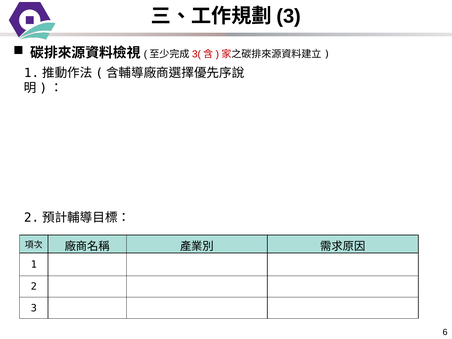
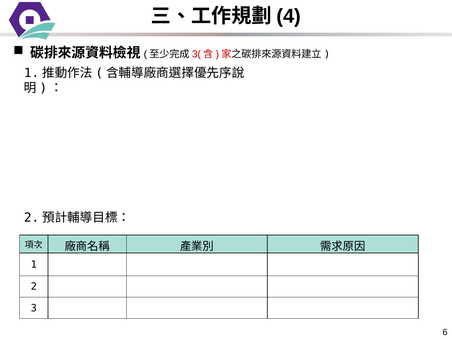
3: 3 -> 4 (289, 16)
